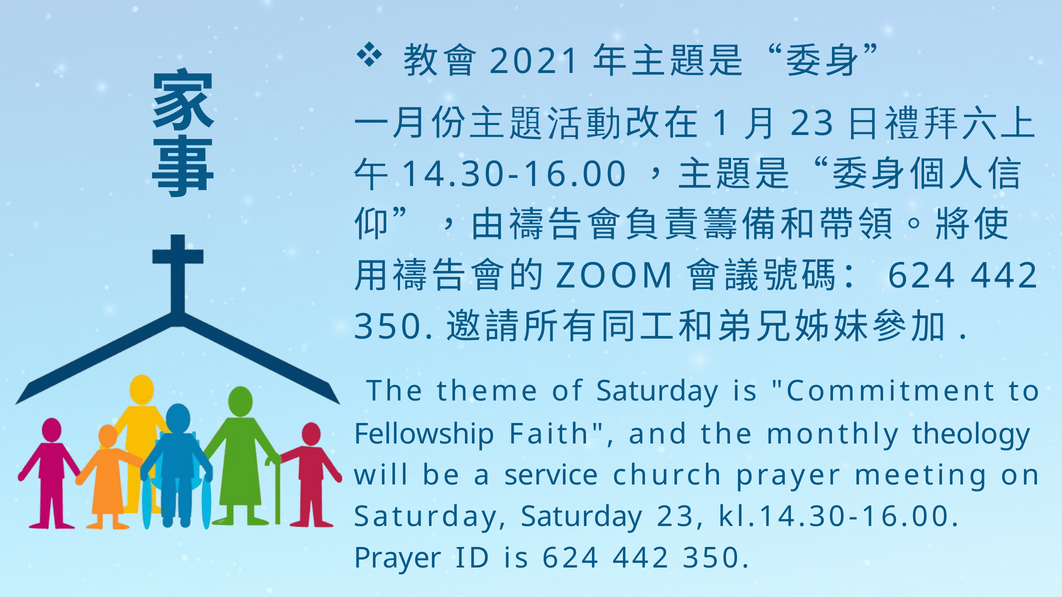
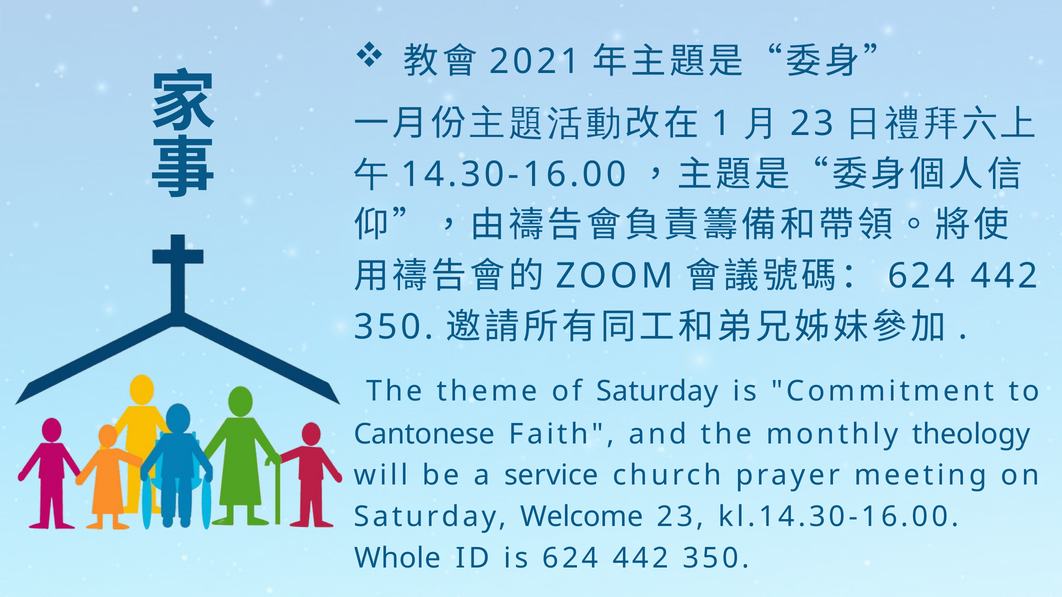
Fellowship: Fellowship -> Cantonese (424, 434)
Saturday Saturday: Saturday -> Welcome (582, 517)
Prayer: Prayer -> Whole (397, 559)
